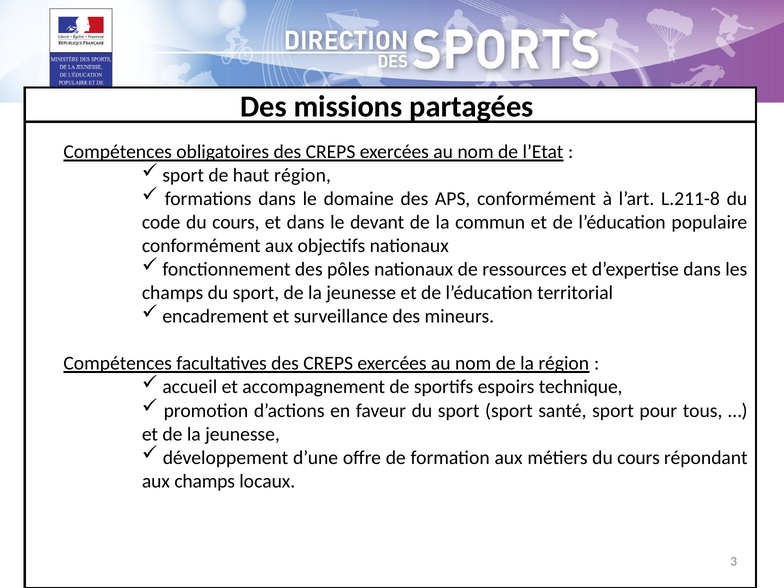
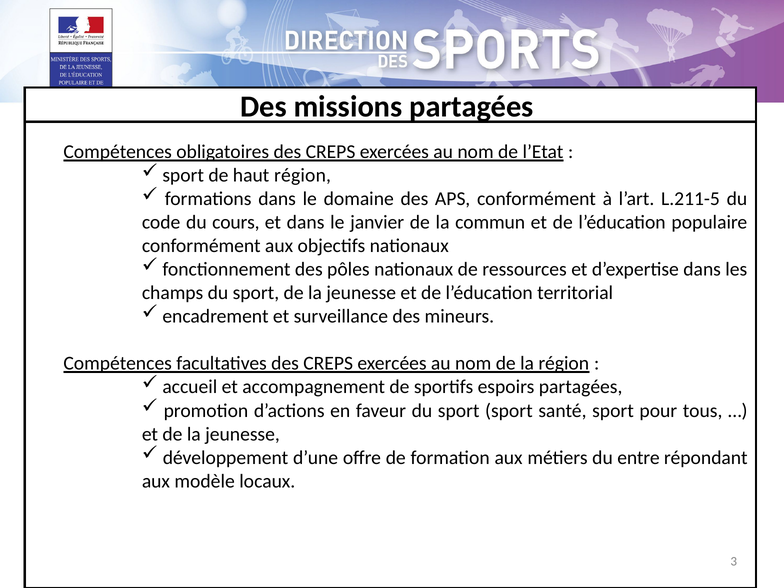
L.211-8: L.211-8 -> L.211-5 (690, 199)
devant: devant -> janvier (377, 222)
espoirs technique: technique -> partagées (581, 387)
métiers du cours: cours -> entre (639, 458)
aux champs: champs -> modèle (205, 481)
